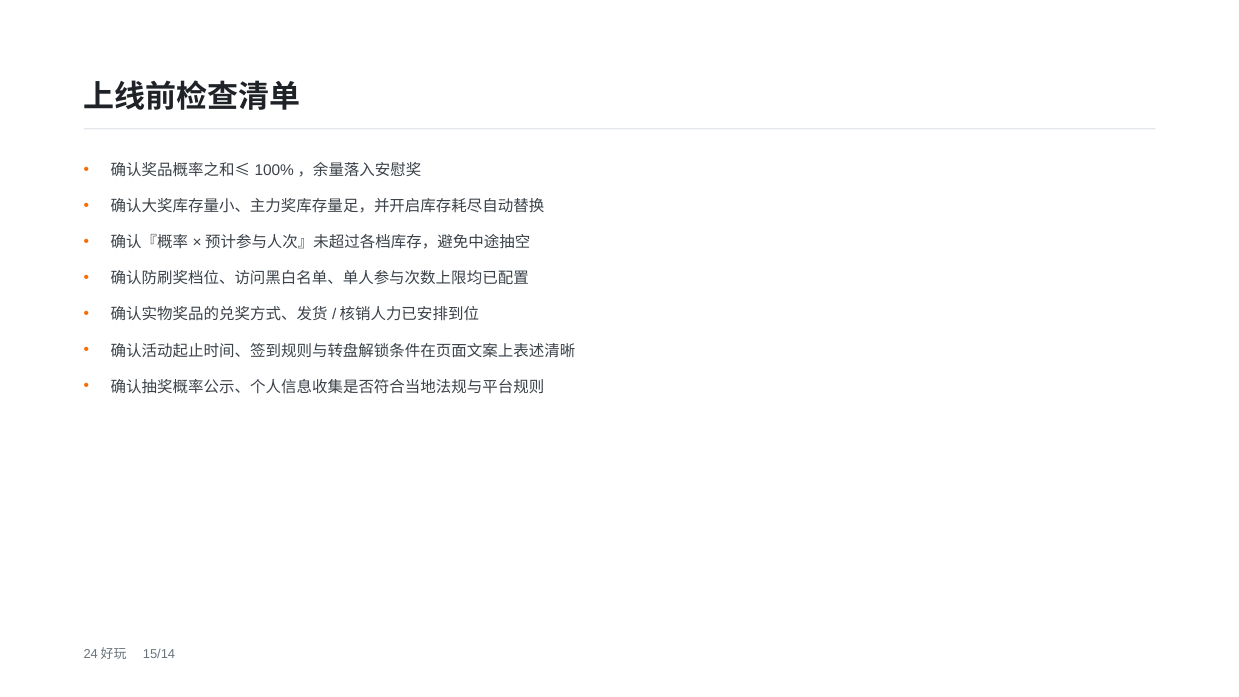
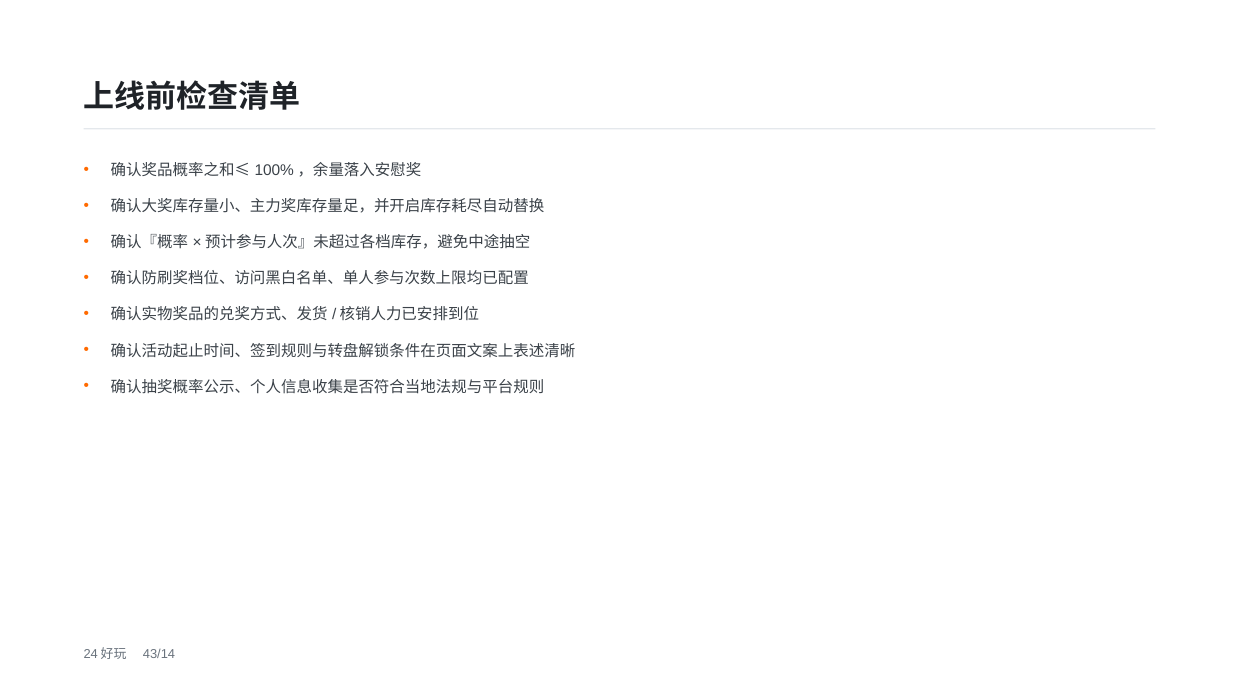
15/14: 15/14 -> 43/14 (159, 654)
